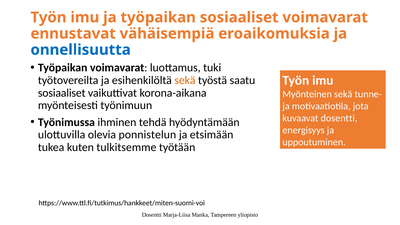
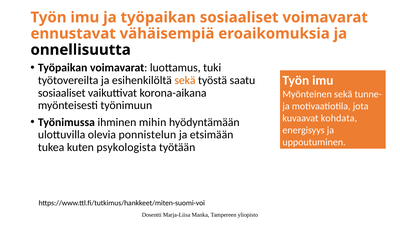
onnellisuutta colour: blue -> black (81, 50)
kuvaavat dosentti: dosentti -> kohdata (339, 118)
tehdä: tehdä -> mihin (153, 122)
tulkitsemme: tulkitsemme -> psykologista (126, 147)
